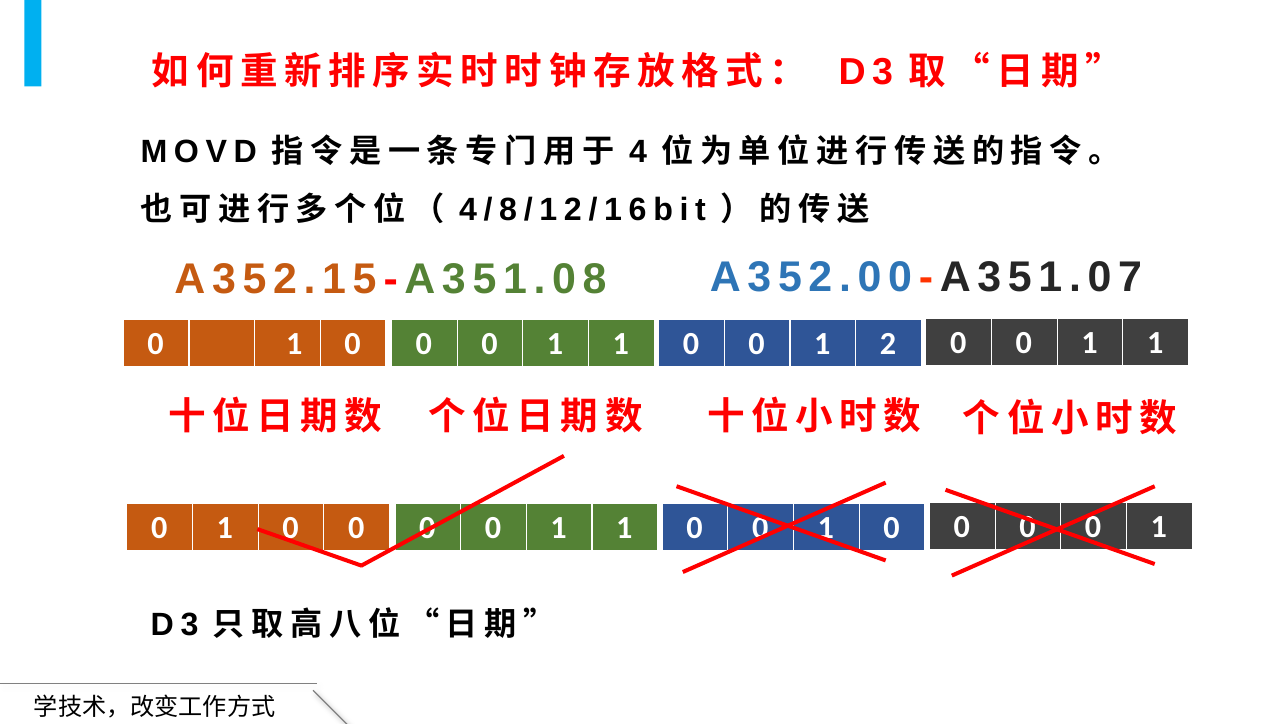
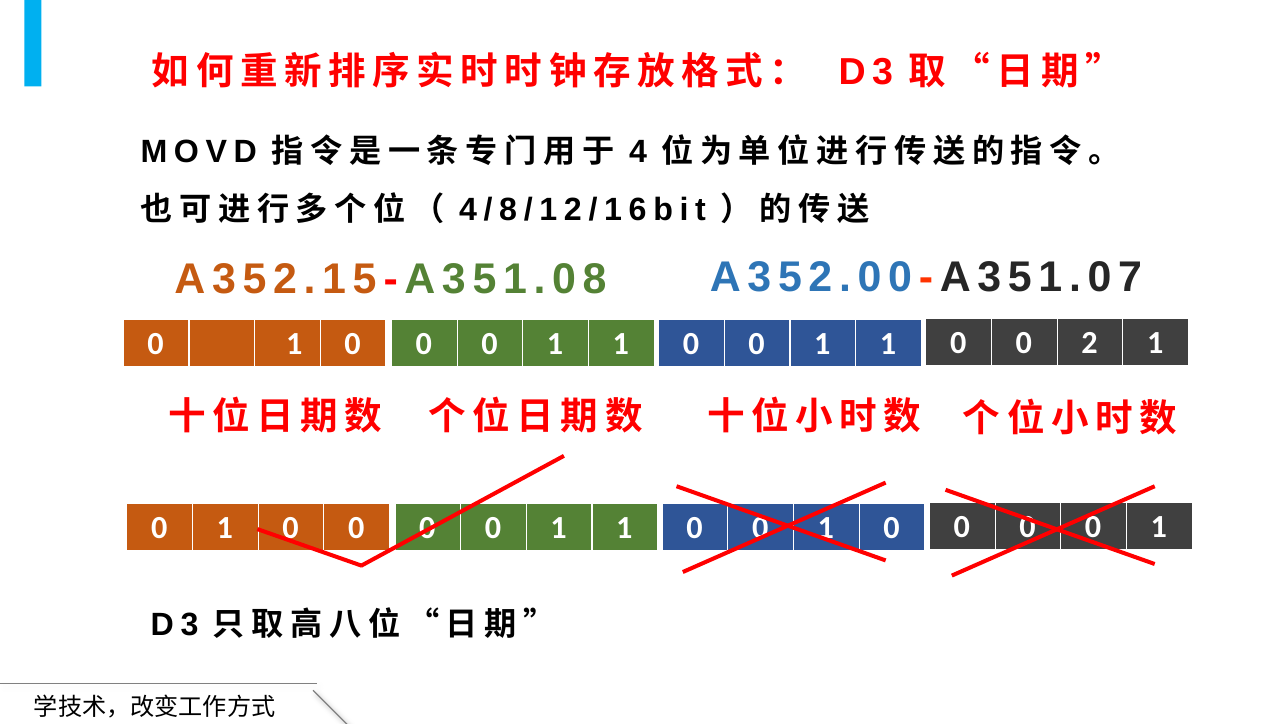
2: 2 -> 1 (888, 344)
1: 1 -> 2 (1090, 343)
